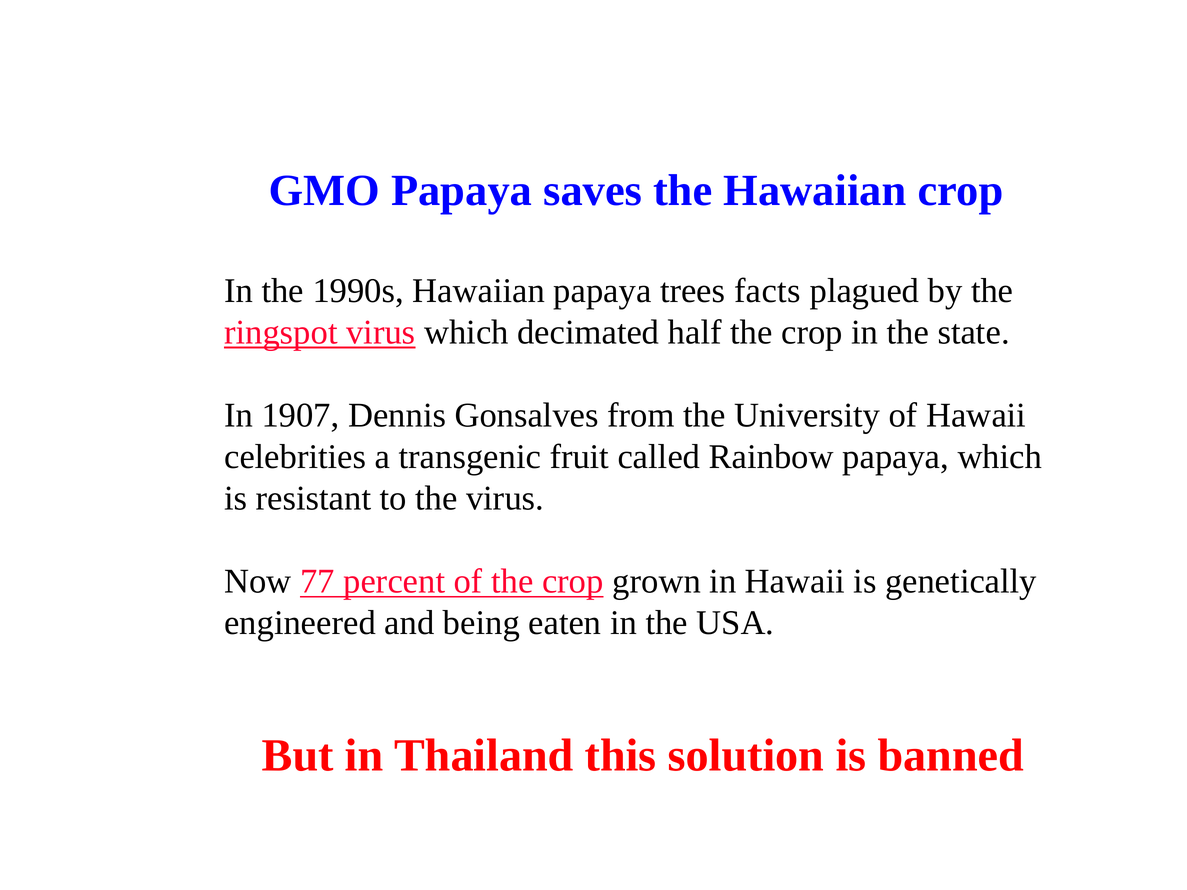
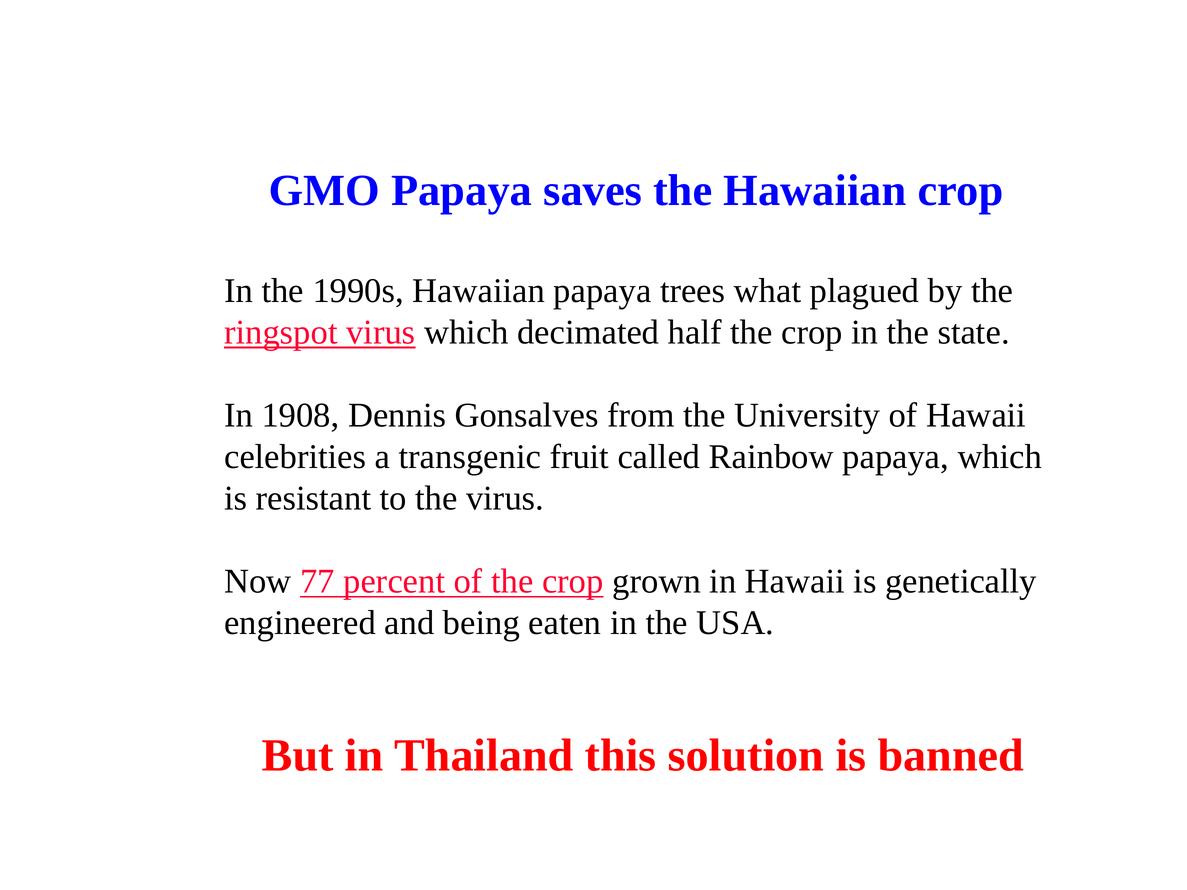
facts: facts -> what (768, 291)
1907: 1907 -> 1908 (301, 415)
